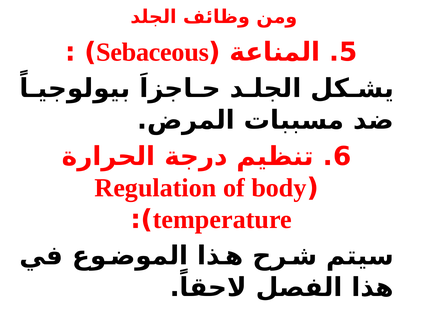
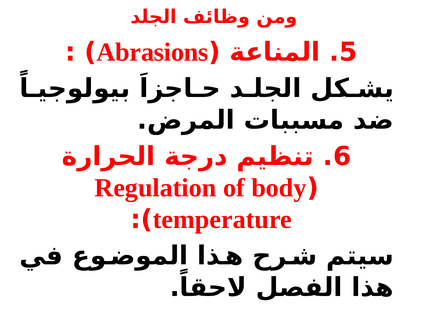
Sebaceous: Sebaceous -> Abrasions (153, 52)
